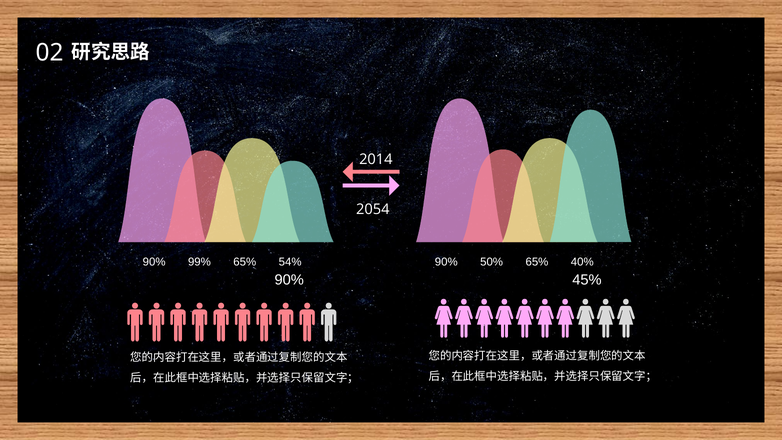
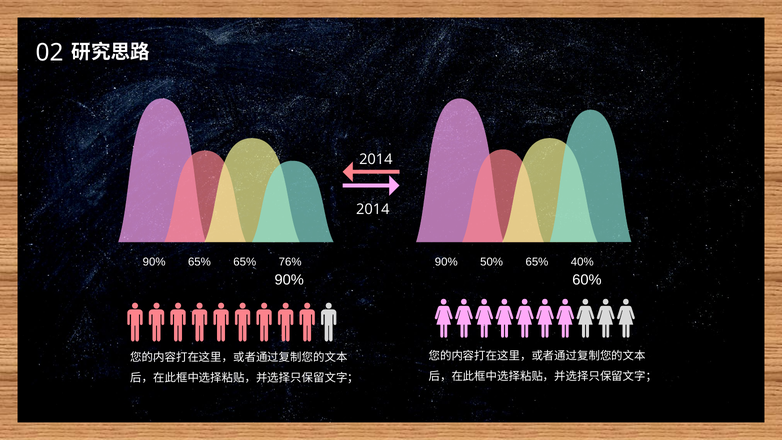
2054: 2054 -> 2014 (373, 210)
90% 99%: 99% -> 65% (199, 262)
54%: 54% -> 76% (290, 262)
45%: 45% -> 60% (587, 280)
